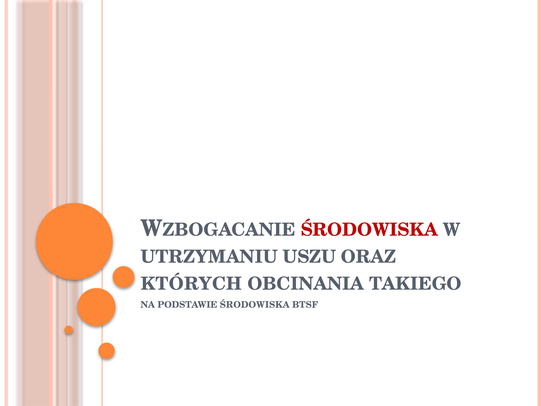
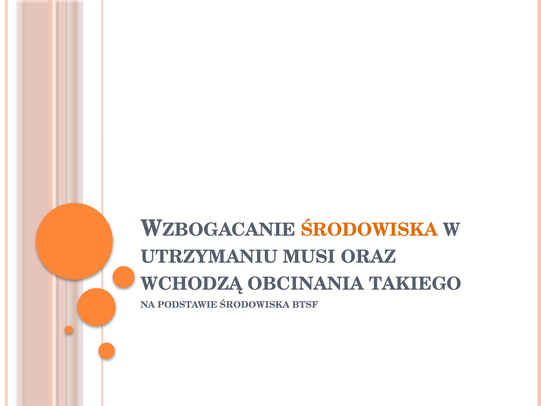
ŚRODOWISKA colour: red -> orange (369, 230)
USZU: USZU -> MUSI (309, 257)
KTÓRYCH: KTÓRYCH -> WCHODZĄ (192, 284)
